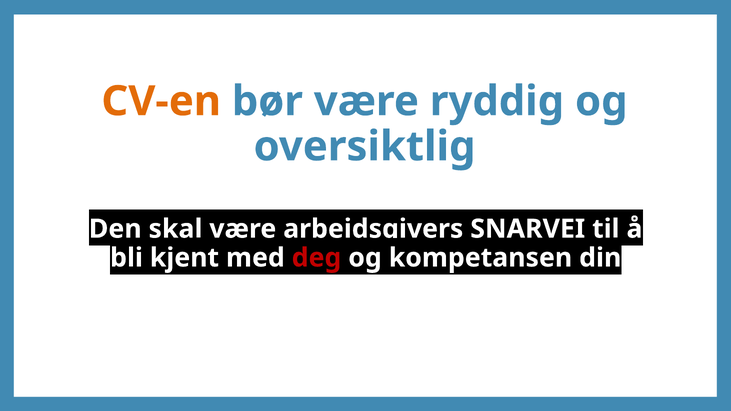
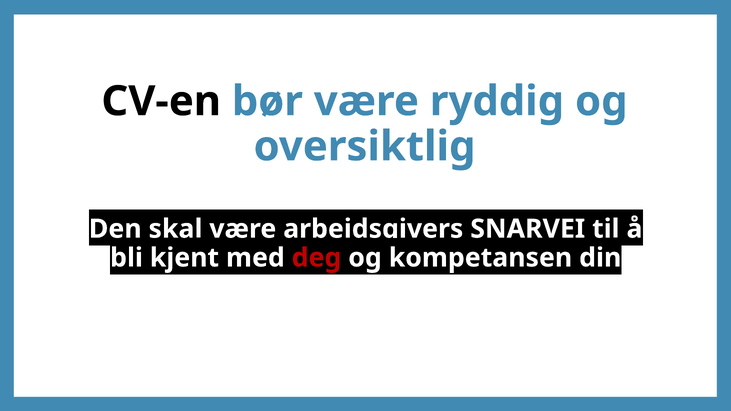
CV-en colour: orange -> black (161, 101)
